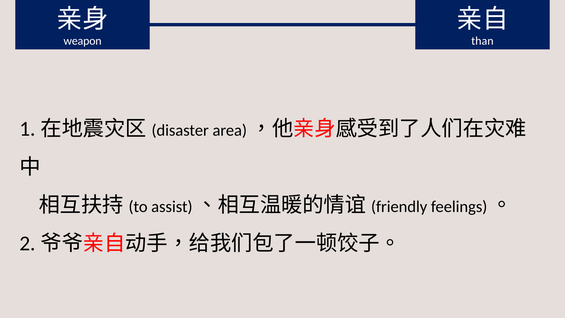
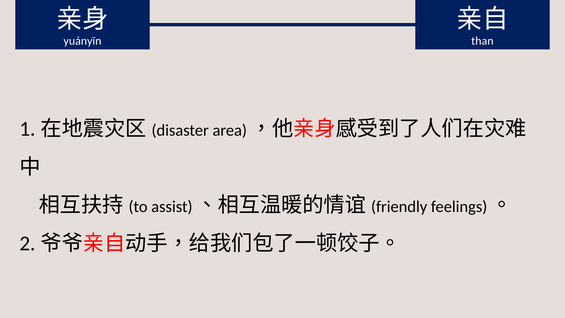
weapon: weapon -> yuányīn (82, 41)
